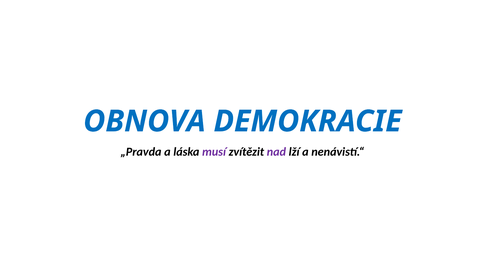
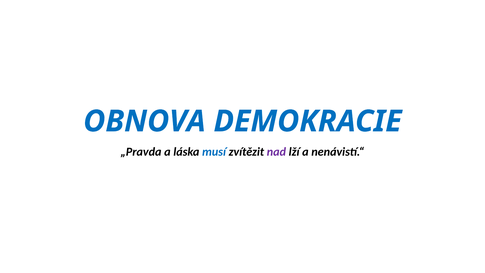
musí colour: purple -> blue (214, 152)
